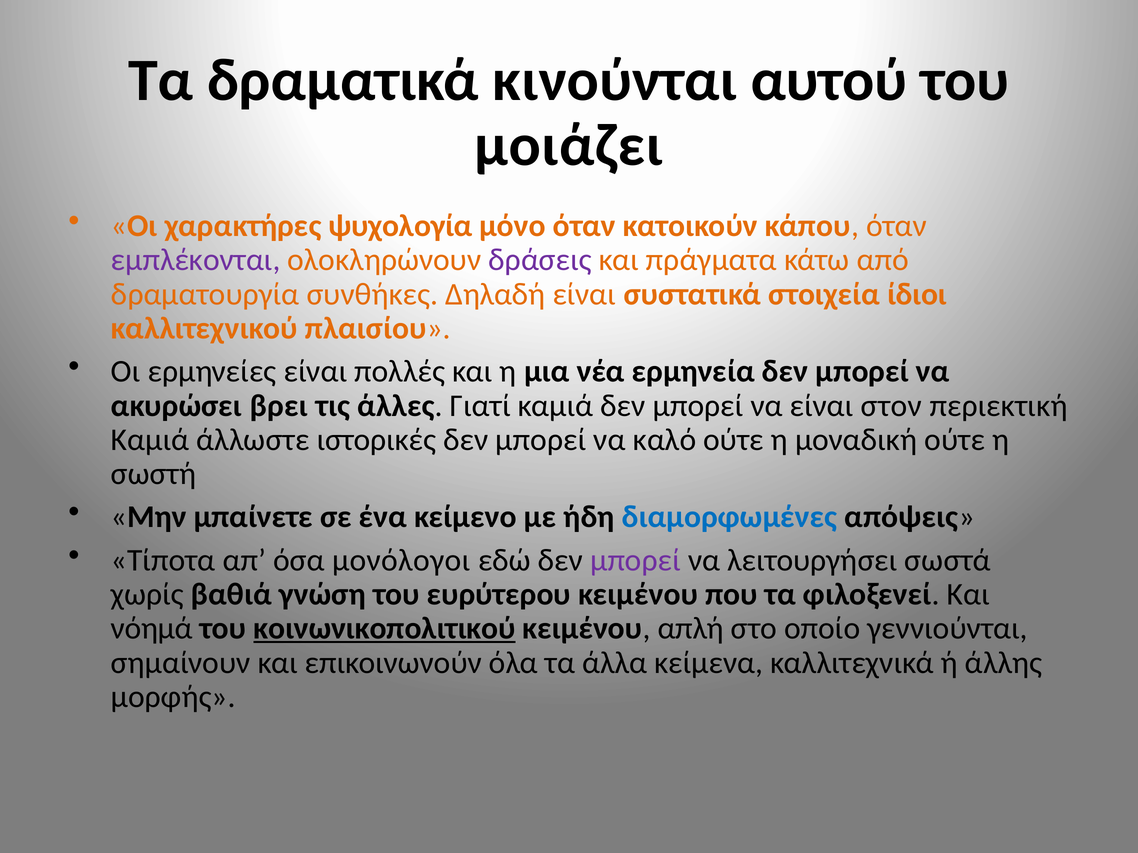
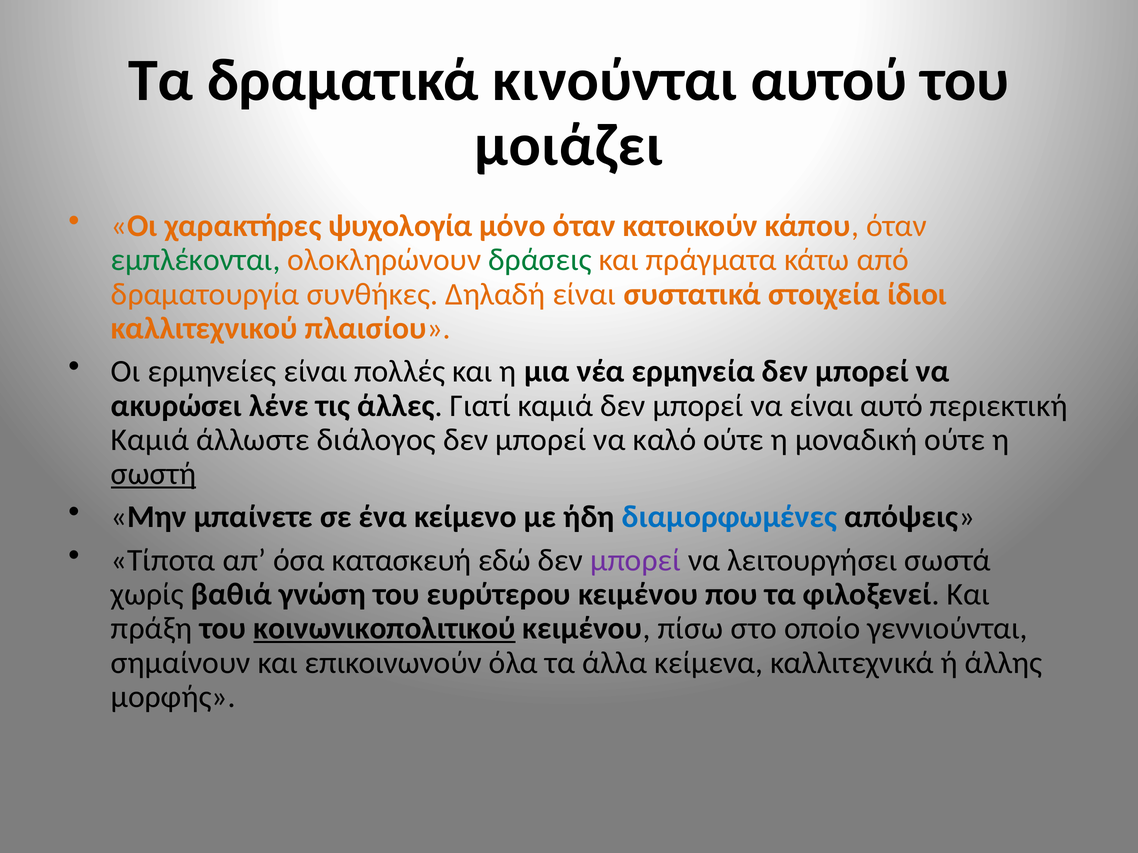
εμπλέκονται colour: purple -> green (196, 260)
δράσεις colour: purple -> green (540, 260)
βρει: βρει -> λένε (279, 406)
στον: στον -> αυτό (892, 406)
ιστορικές: ιστορικές -> διάλογος (376, 440)
σωστή underline: none -> present (154, 474)
μονόλογοι: μονόλογοι -> κατασκευή (401, 561)
νόημά: νόημά -> πράξη (152, 629)
απλή: απλή -> πίσω (691, 629)
